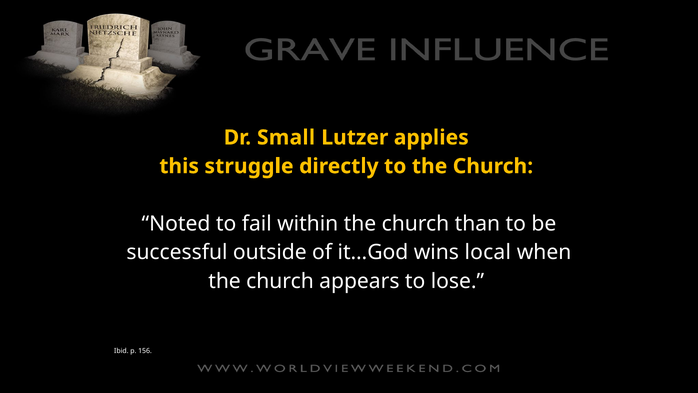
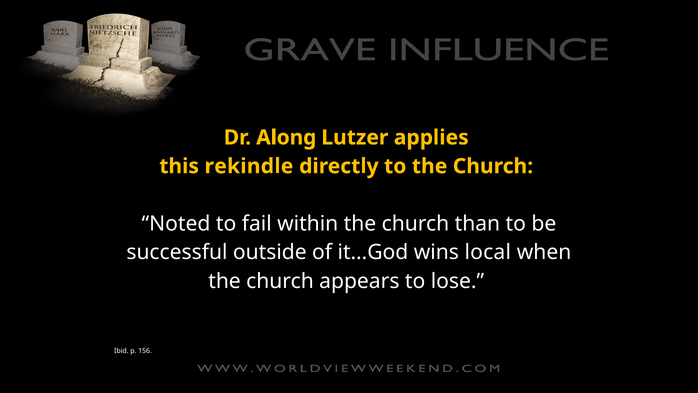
Small: Small -> Along (286, 137)
struggle: struggle -> rekindle (249, 166)
